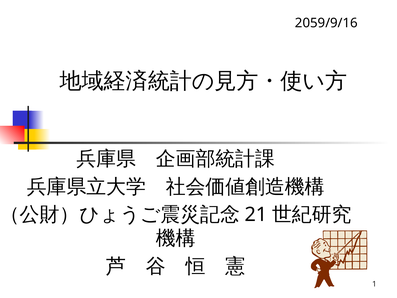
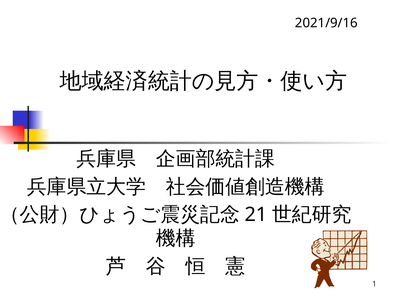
2059/9/16: 2059/9/16 -> 2021/9/16 (326, 23)
